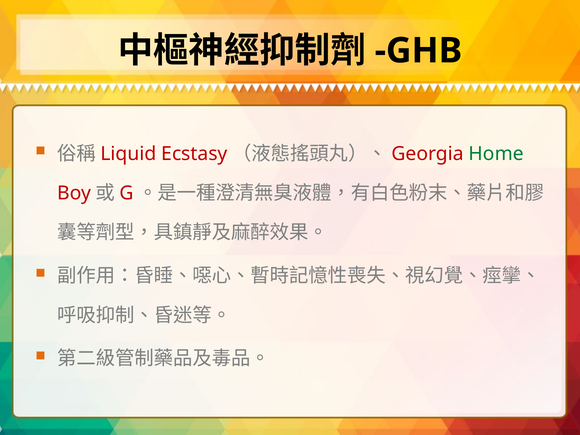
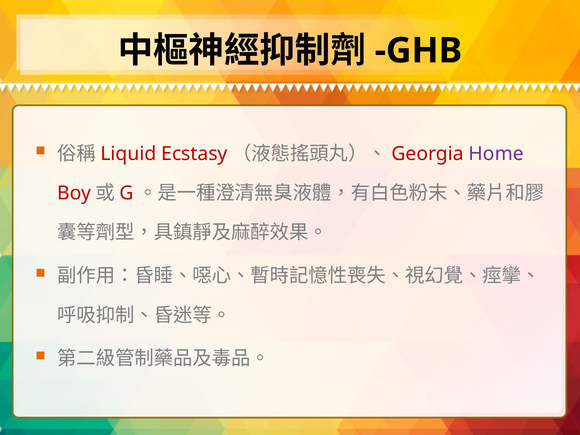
Home colour: green -> purple (496, 154)
